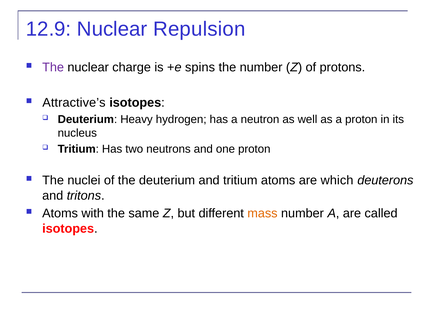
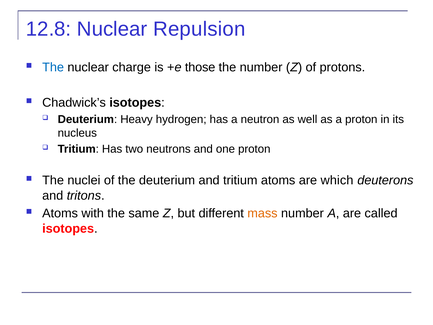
12.9: 12.9 -> 12.8 (49, 29)
The colour: purple -> blue (53, 67)
spins: spins -> those (200, 67)
Attractive’s: Attractive’s -> Chadwick’s (74, 103)
